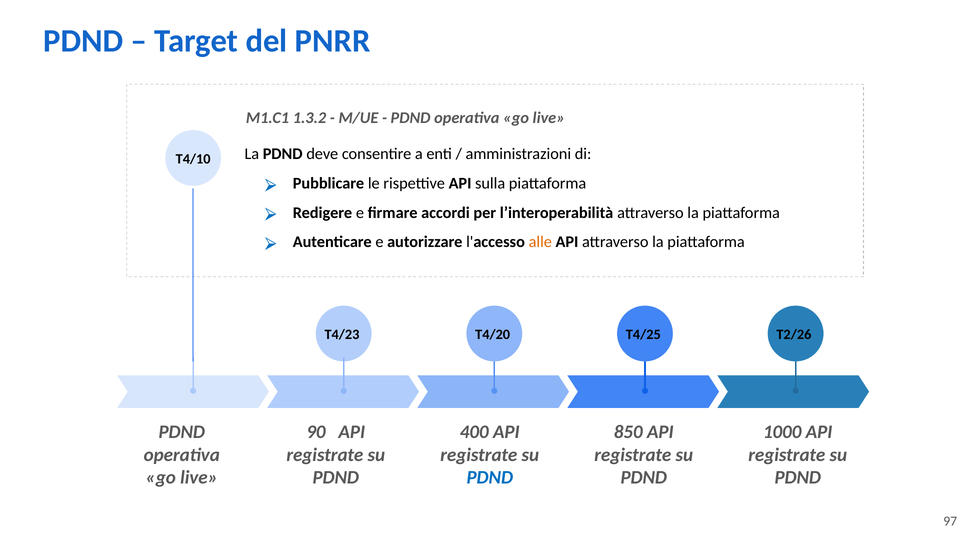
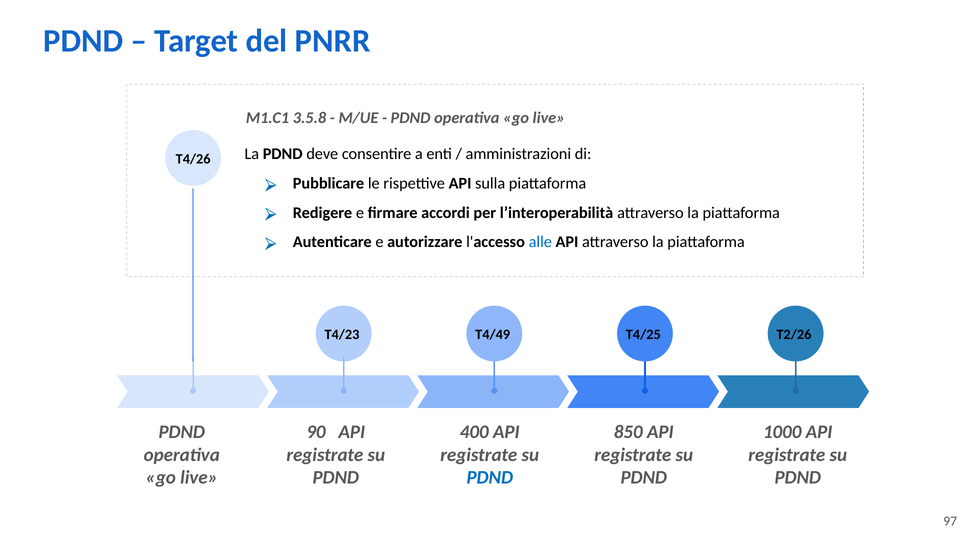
1.3.2: 1.3.2 -> 3.5.8 (310, 118)
T4/10: T4/10 -> T4/26 (193, 159)
alle colour: orange -> blue (540, 242)
T4/20: T4/20 -> T4/49 (493, 335)
